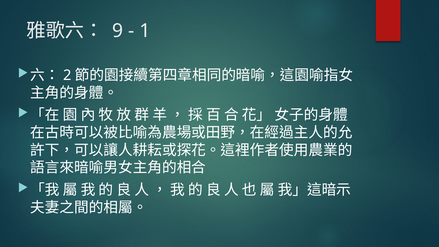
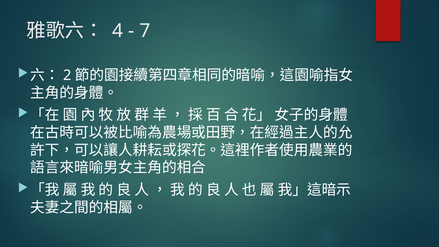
9: 9 -> 4 (118, 31)
1: 1 -> 7 (145, 31)
